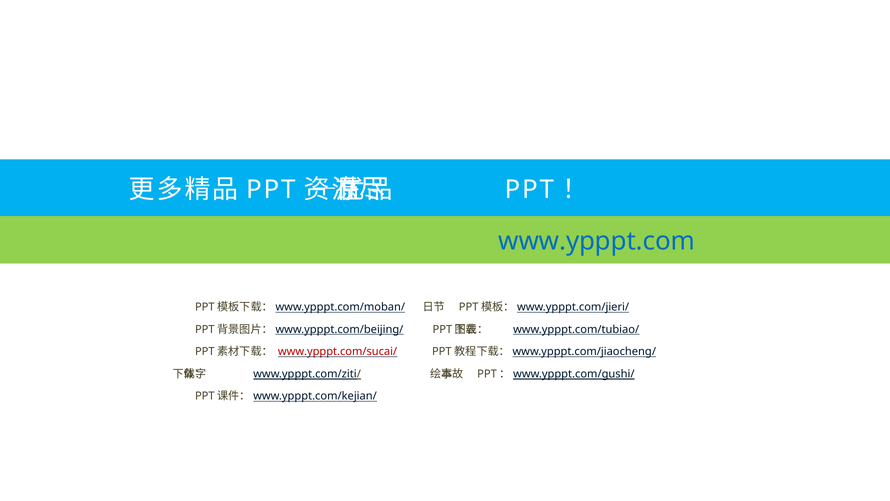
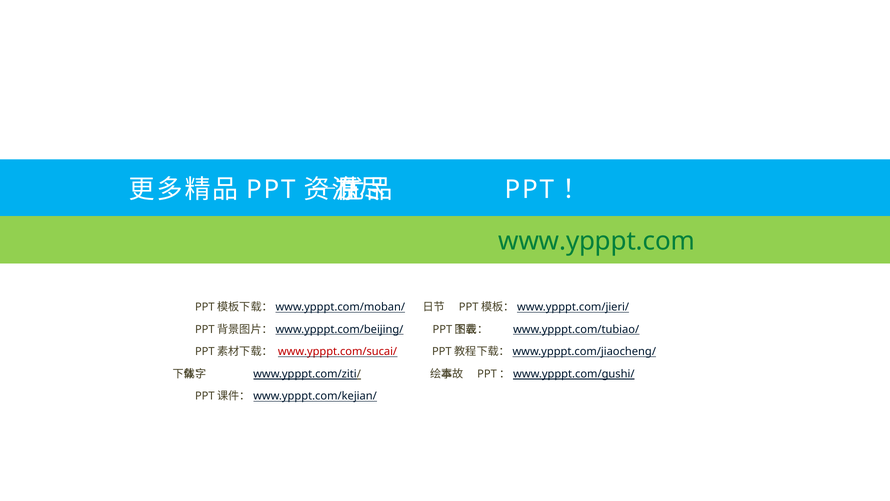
www.ypppt.com colour: blue -> green (597, 241)
